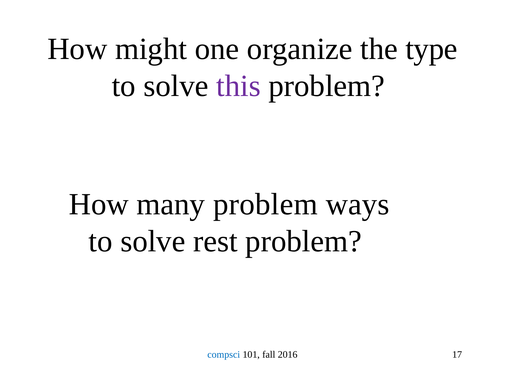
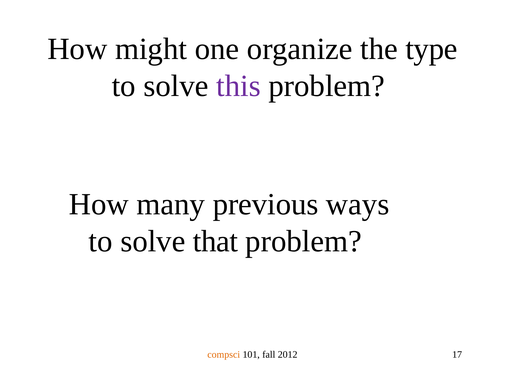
many problem: problem -> previous (266, 204)
rest: rest -> that (216, 241)
compsci colour: blue -> orange (224, 354)
2016: 2016 -> 2012 (288, 354)
